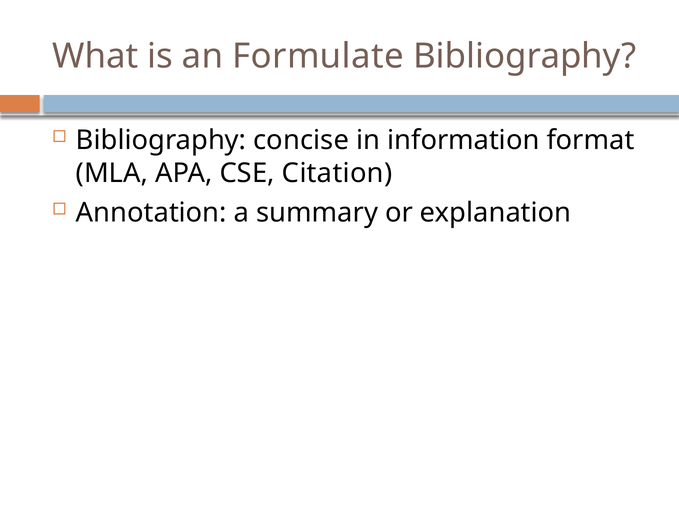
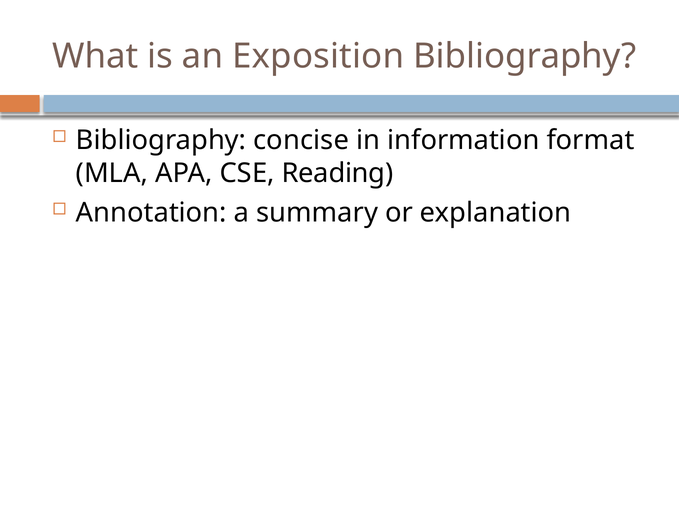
Formulate: Formulate -> Exposition (318, 56)
Citation: Citation -> Reading (337, 173)
